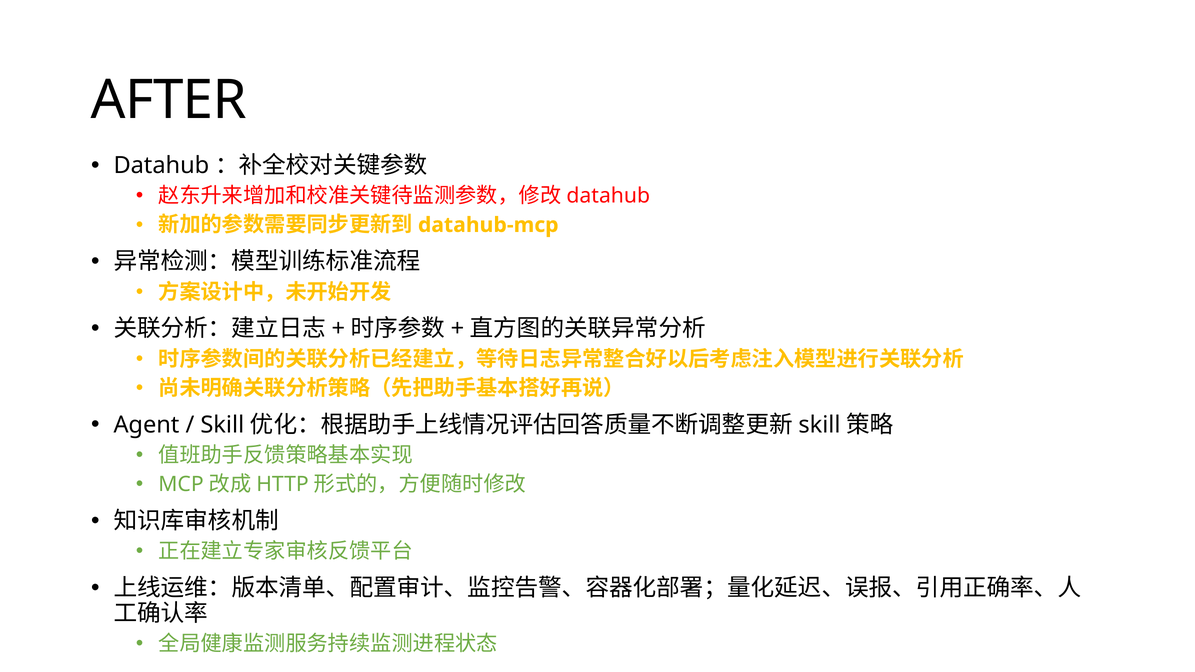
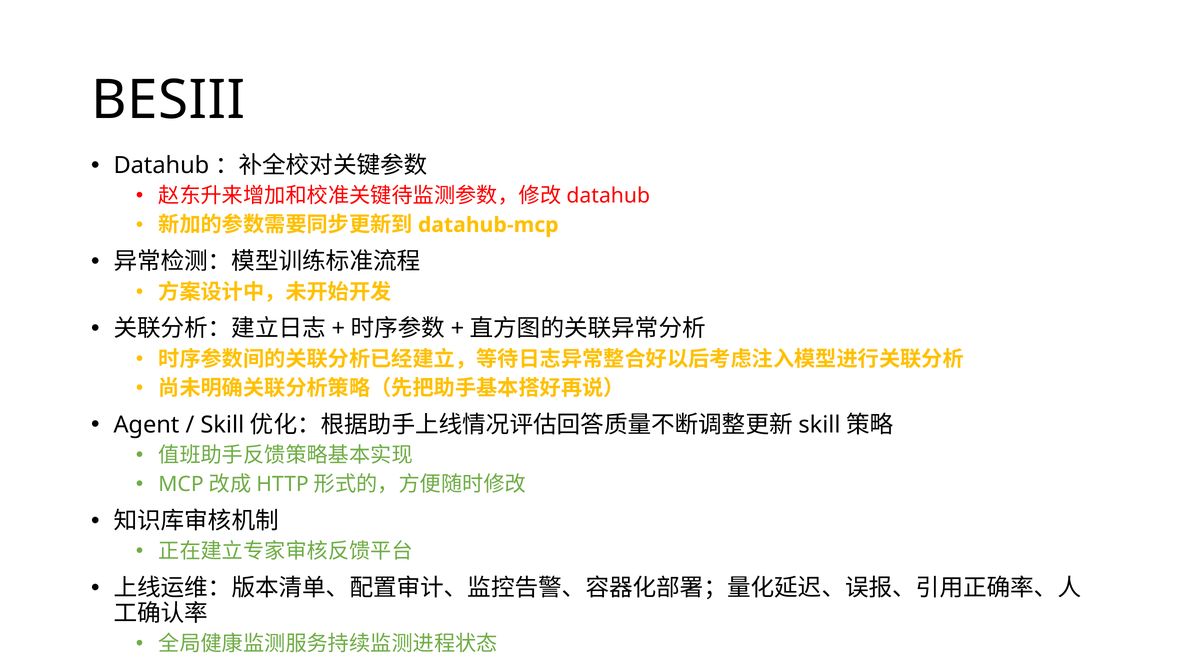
AFTER: AFTER -> BESIII (168, 100)
